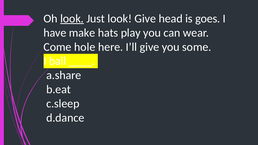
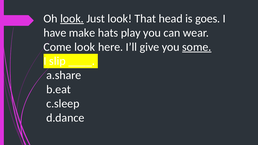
look Give: Give -> That (145, 19)
Come hole: hole -> look (85, 47)
some underline: none -> present (197, 47)
ball: ball -> slip (57, 61)
